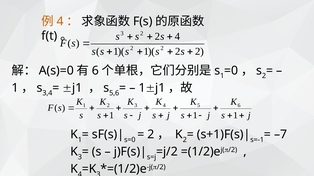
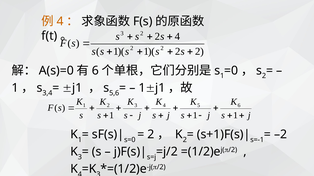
–7: –7 -> –2 (281, 135)
